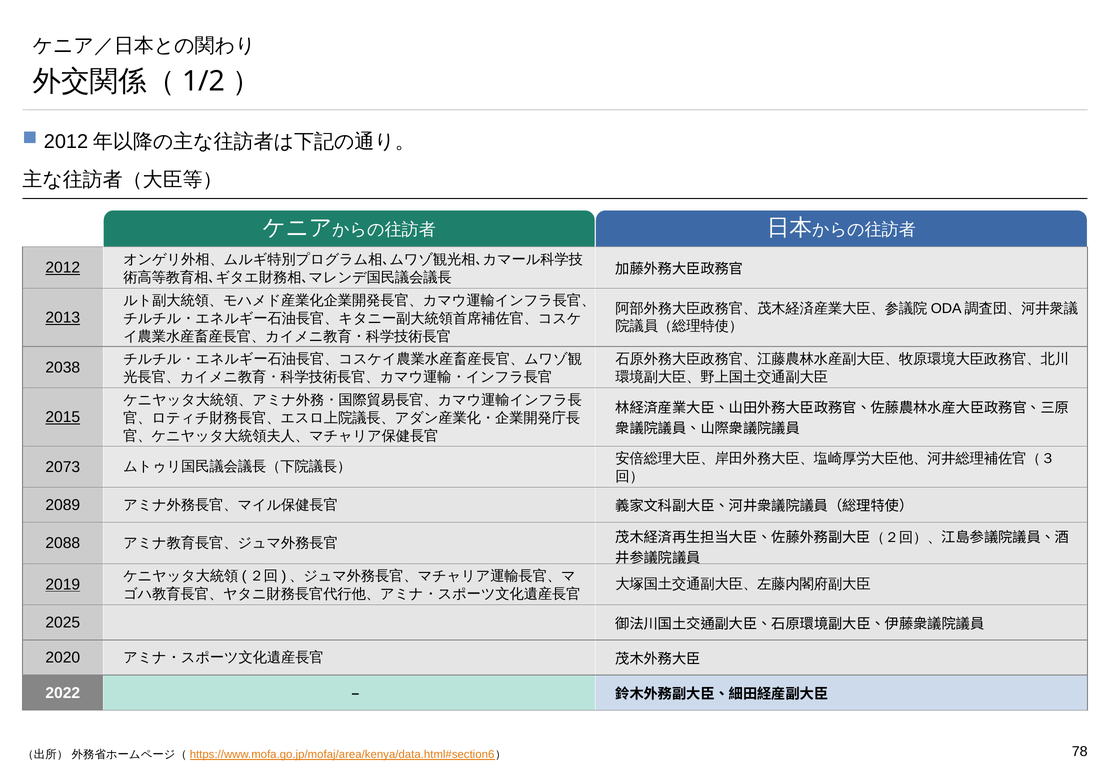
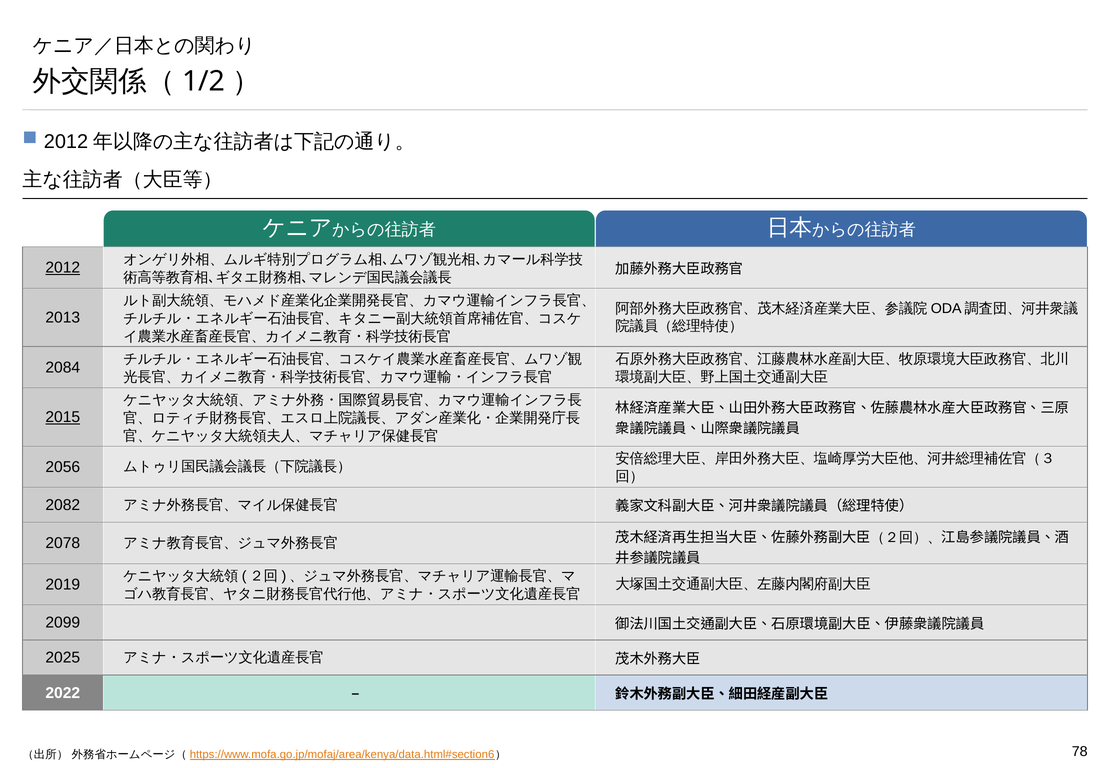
2013 underline: present -> none (63, 318)
2038: 2038 -> 2084 (63, 368)
2073: 2073 -> 2056 (63, 467)
2089: 2089 -> 2082 (63, 505)
2088: 2088 -> 2078 (63, 544)
2019 underline: present -> none (63, 585)
2025: 2025 -> 2099 (63, 623)
2020: 2020 -> 2025 (63, 658)
